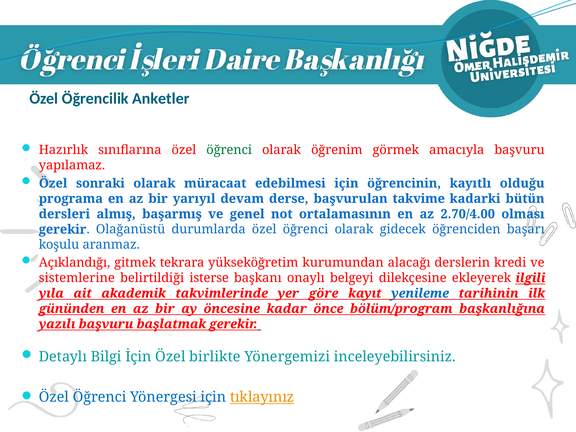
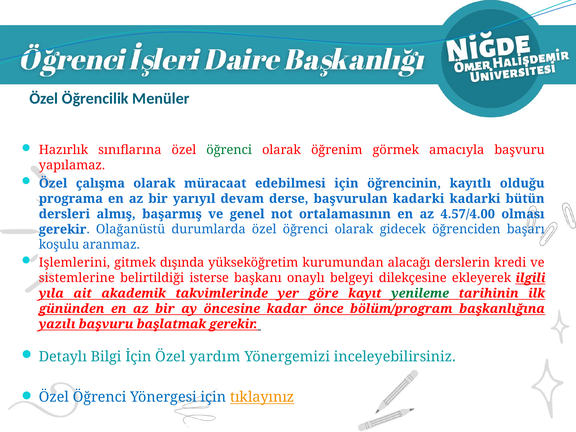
Anketler: Anketler -> Menüler (161, 99)
sonraki: sonraki -> çalışma (100, 183)
başvurulan takvime: takvime -> kadarki (419, 199)
2.70/4.00: 2.70/4.00 -> 4.57/4.00 (468, 214)
Açıklandığı: Açıklandığı -> Işlemlerini (74, 263)
tekrara: tekrara -> dışında (182, 263)
yenileme colour: blue -> green (420, 293)
birlikte: birlikte -> yardım (215, 357)
